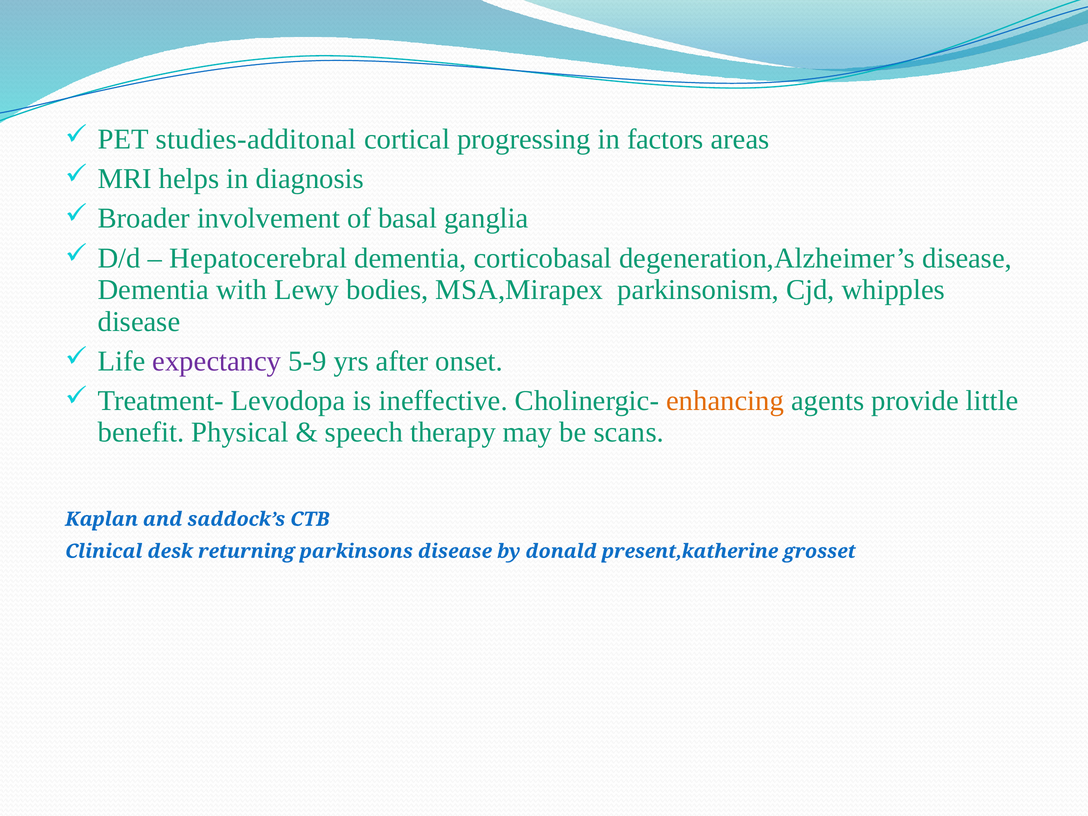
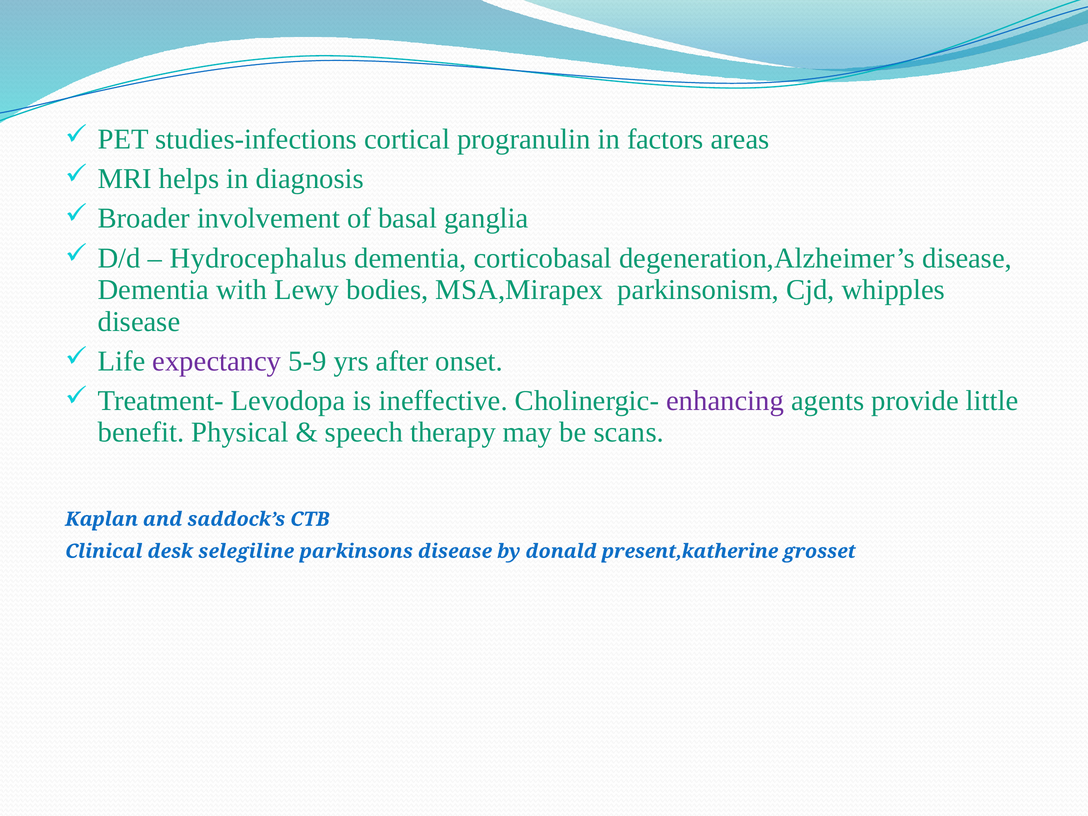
studies-additonal: studies-additonal -> studies-infections (256, 139)
progressing: progressing -> progranulin (524, 139)
Hepatocerebral: Hepatocerebral -> Hydrocephalus (258, 258)
enhancing colour: orange -> purple (725, 401)
returning: returning -> selegiline (246, 551)
